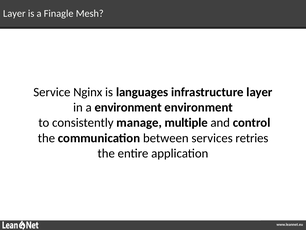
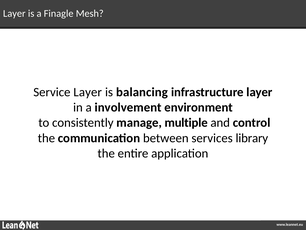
Service Nginx: Nginx -> Layer (88, 92)
languages: languages -> balancing (142, 92)
a environment: environment -> involvement (128, 107)
retries: retries -> library (252, 138)
